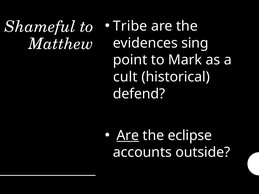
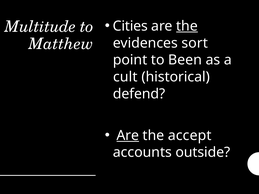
Tribe: Tribe -> Cities (130, 26)
the underline: none -> present (187, 26)
Shameful: Shameful -> Multitude (40, 27)
sing: sing -> sort (195, 43)
Mark: Mark -> Been (185, 60)
eclipse: eclipse -> accept (190, 136)
